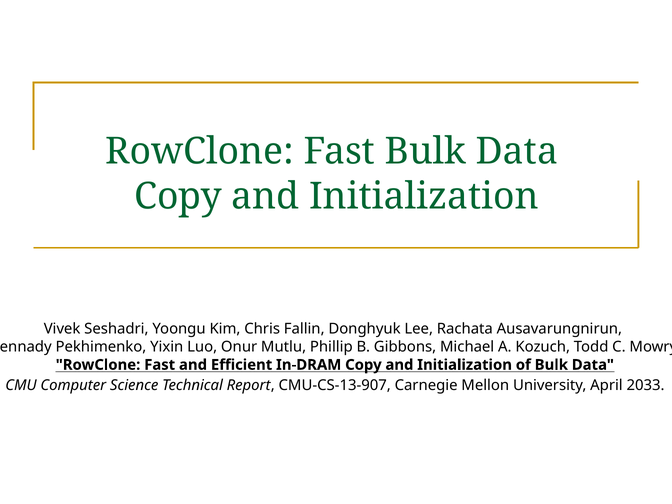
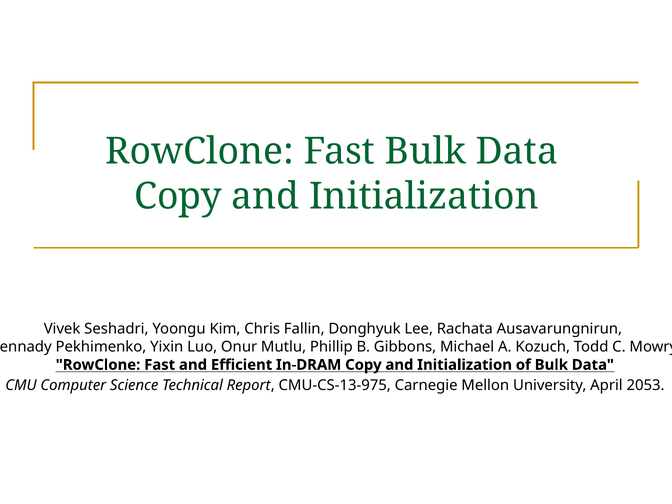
CMU-CS-13-907: CMU-CS-13-907 -> CMU-CS-13-975 (335, 385)
2033: 2033 -> 2053 (646, 385)
